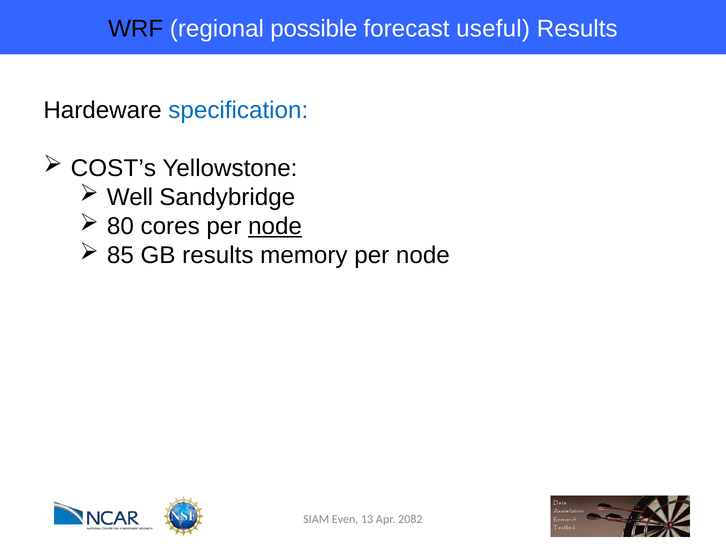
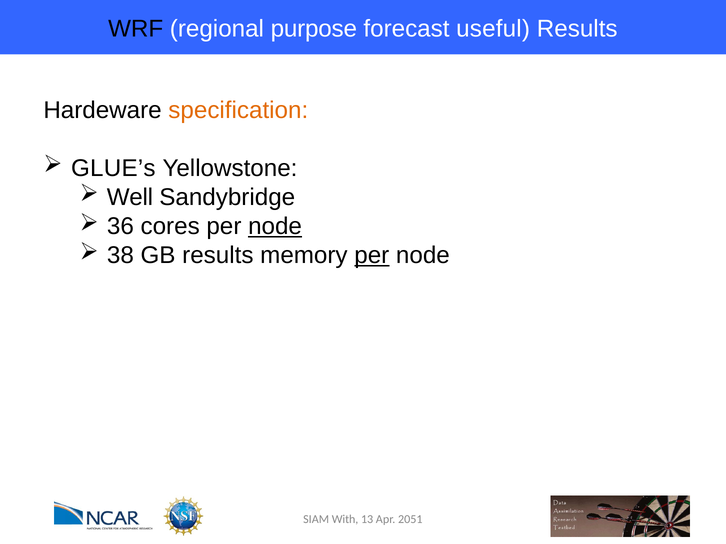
possible: possible -> purpose (314, 29)
specification colour: blue -> orange (238, 111)
COST’s: COST’s -> GLUE’s (113, 169)
80: 80 -> 36 (120, 227)
85: 85 -> 38 (120, 256)
per underline: none -> present (372, 256)
Even: Even -> With (345, 520)
2082: 2082 -> 2051 (410, 520)
